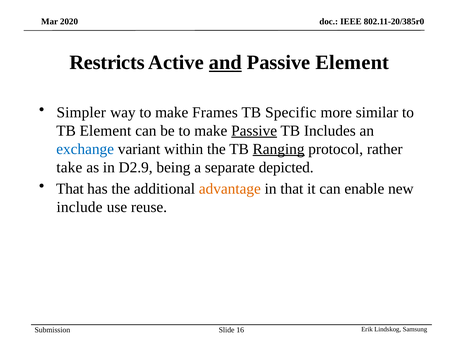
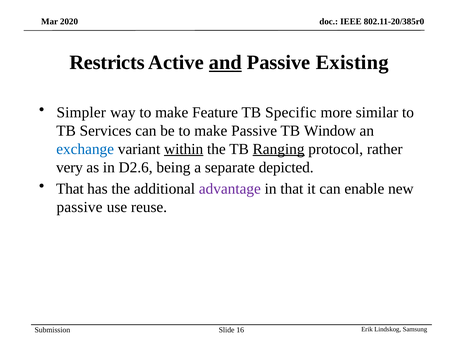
Passive Element: Element -> Existing (352, 63)
Frames: Frames -> Feature (215, 112)
TB Element: Element -> Services (106, 131)
Passive underline: present -> none (254, 131)
Includes: Includes -> Window (330, 131)
within underline: none -> present (184, 149)
take: take -> very (70, 167)
D2.9: D2.9 -> D2.6 (136, 167)
advantage colour: orange -> purple (230, 189)
include: include -> passive (80, 207)
